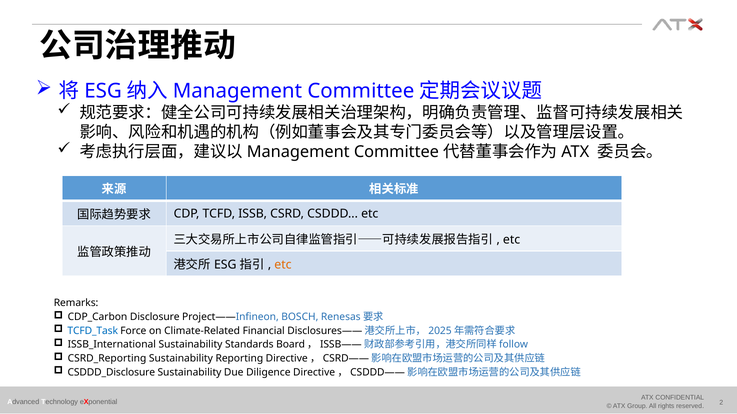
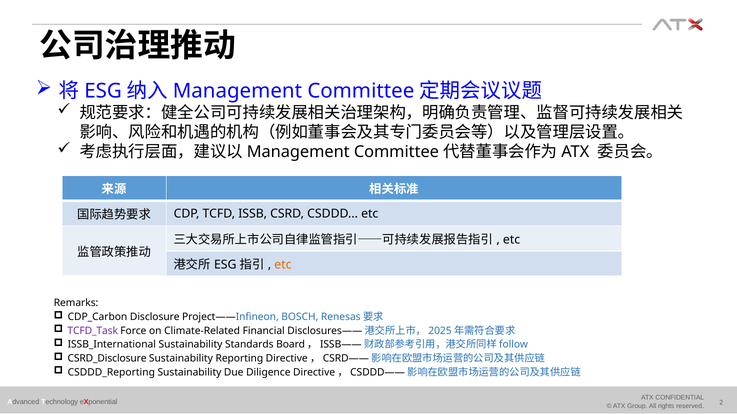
TCFD_Task colour: blue -> purple (93, 331)
CSRD_Reporting: CSRD_Reporting -> CSRD_Disclosure (107, 359)
CSDDD_Disclosure: CSDDD_Disclosure -> CSDDD_Reporting (111, 373)
